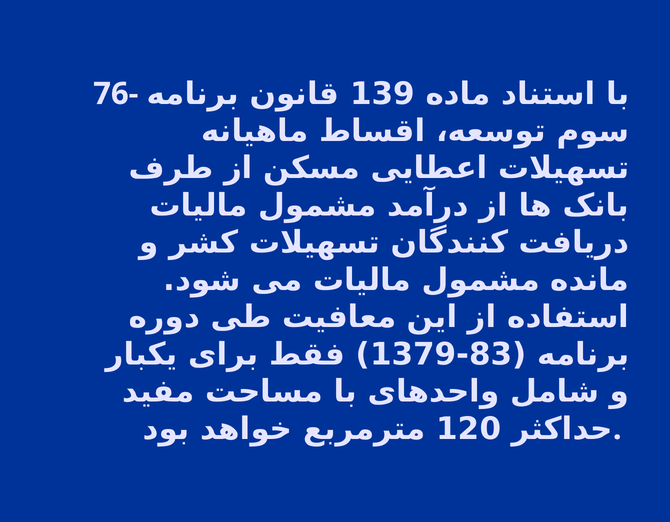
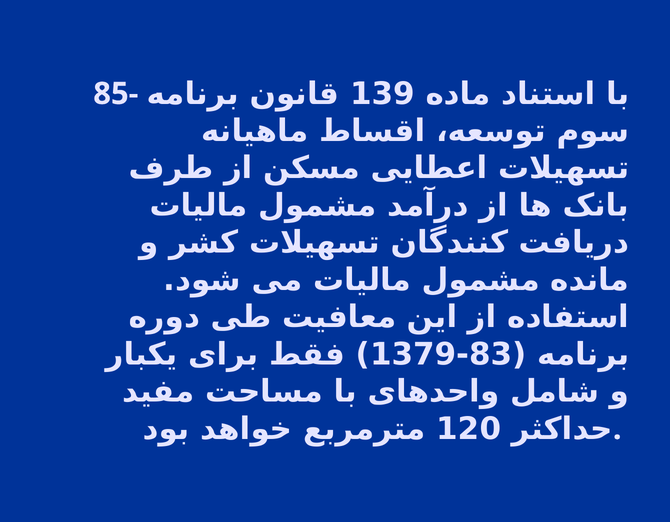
76-: 76- -> 85- (116, 94)
